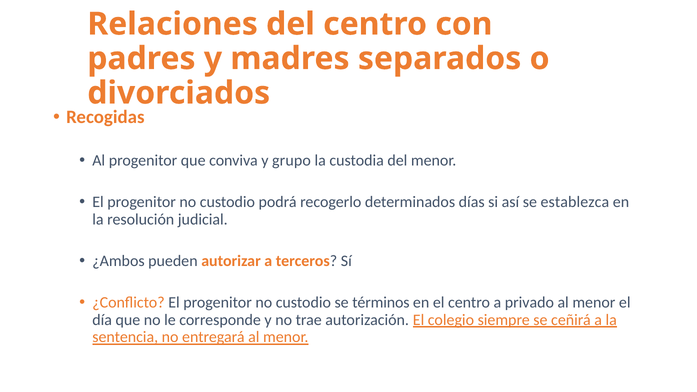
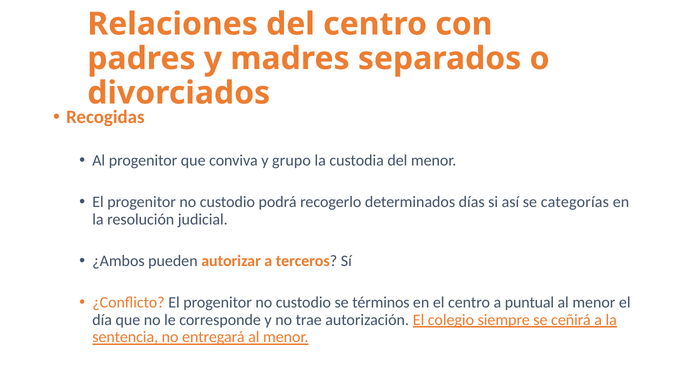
establezca: establezca -> categorías (575, 202)
privado: privado -> puntual (529, 303)
